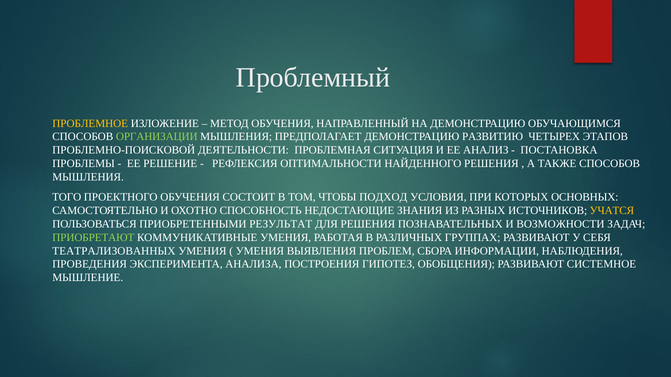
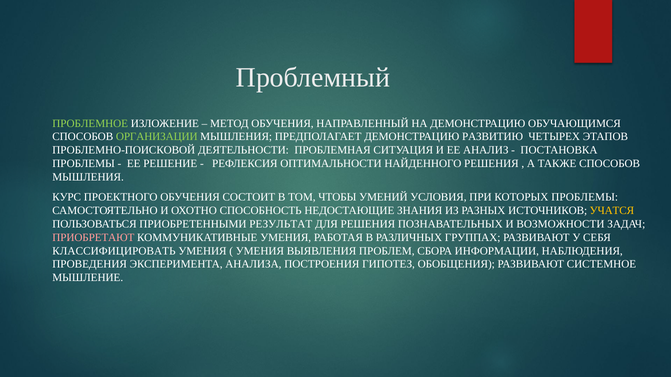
ПРОБЛЕМНОЕ colour: yellow -> light green (90, 123)
ТОГО: ТОГО -> КУРС (67, 198)
ПОДХОД: ПОДХОД -> УМЕНИЙ (383, 198)
КОТОРЫХ ОСНОВНЫХ: ОСНОВНЫХ -> ПРОБЛЕМЫ (585, 198)
ПРИОБРЕТАЮТ colour: light green -> pink (93, 238)
ТЕАТРАЛИЗОВАННЫХ: ТЕАТРАЛИЗОВАННЫХ -> КЛАССИФИЦИРОВАТЬ (114, 251)
